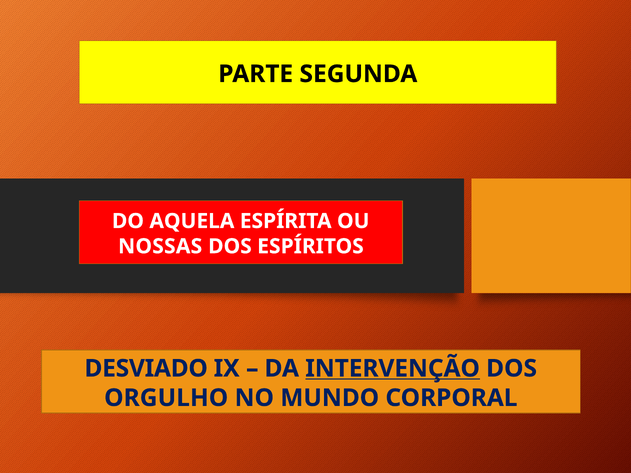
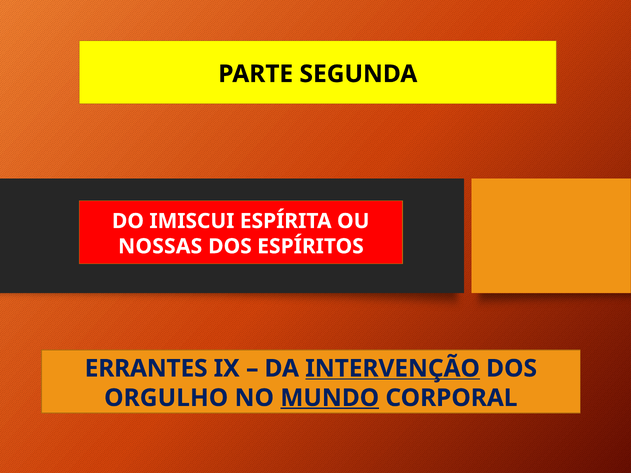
AQUELA: AQUELA -> IMISCUI (192, 221)
DESVIADO: DESVIADO -> ERRANTES (146, 369)
MUNDO underline: none -> present (330, 398)
